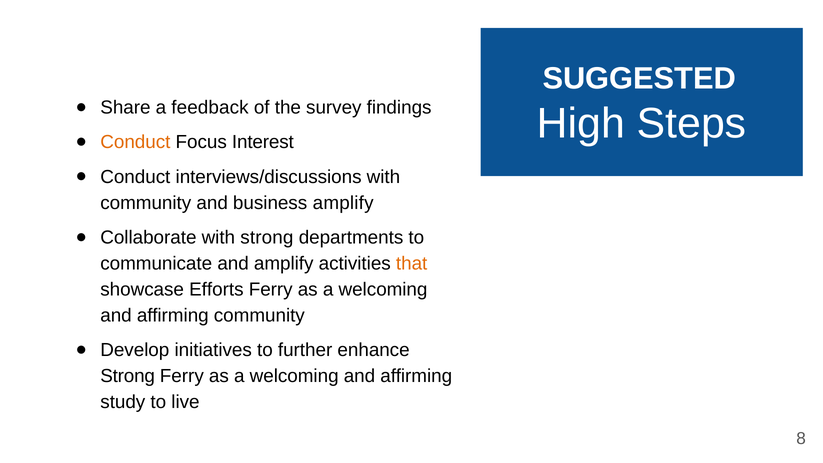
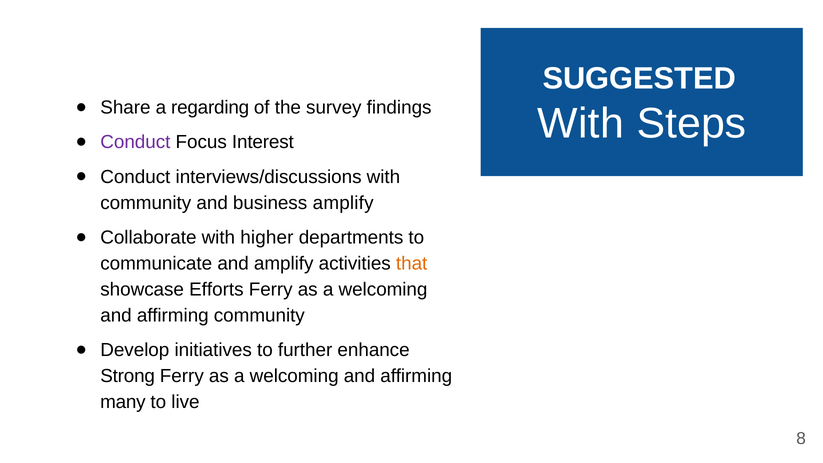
feedback: feedback -> regarding (210, 108)
High: High -> With (581, 124)
Conduct colour: orange -> purple (135, 142)
with strong: strong -> higher (267, 237)
study: study -> many (123, 402)
